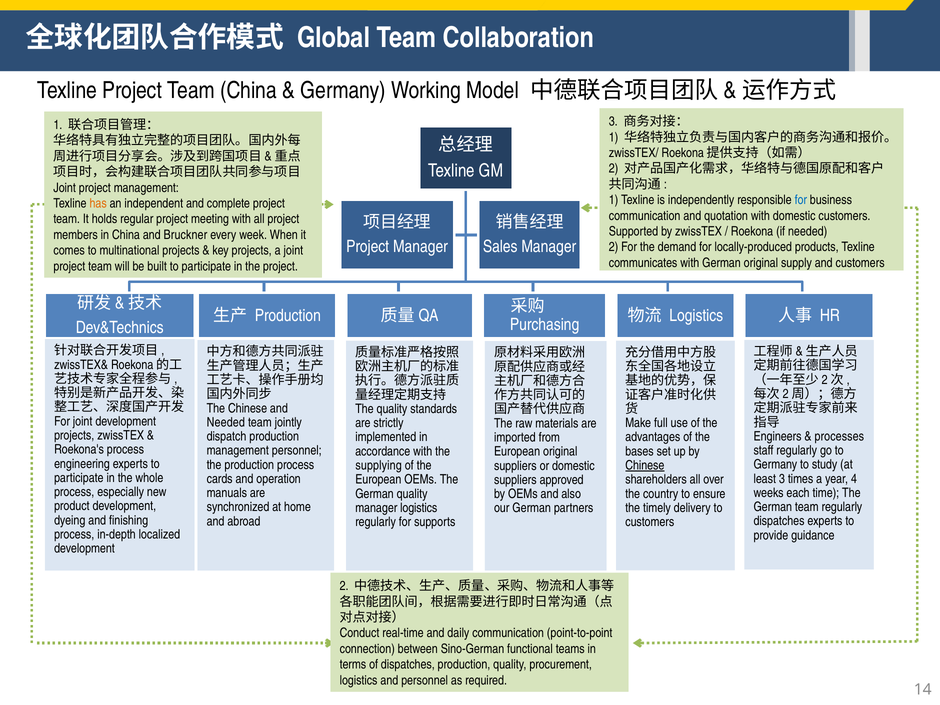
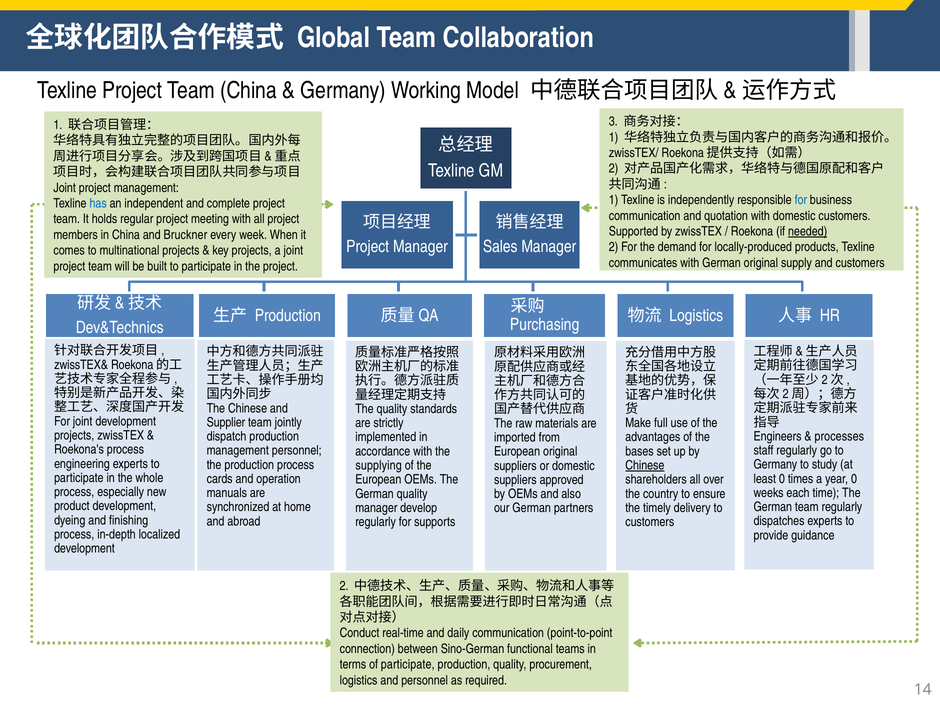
has colour: orange -> blue (98, 203)
needed underline: none -> present (808, 231)
Needed: Needed -> Supplier (226, 422)
least 3: 3 -> 0 (782, 479)
year 4: 4 -> 0 (854, 479)
manager logistics: logistics -> develop (419, 508)
of dispatches: dispatches -> participate (408, 665)
